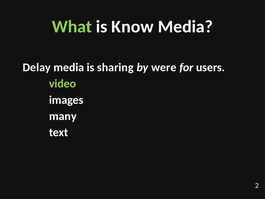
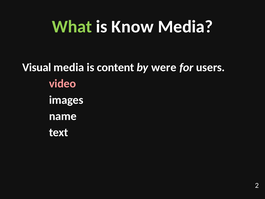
Delay: Delay -> Visual (37, 67)
sharing: sharing -> content (115, 67)
video colour: light green -> pink (63, 84)
many: many -> name (63, 116)
